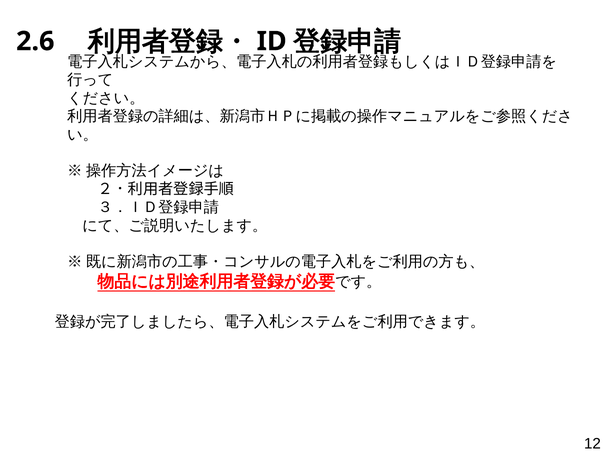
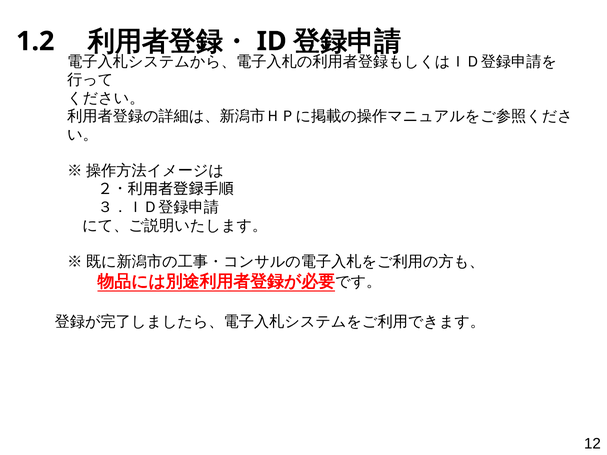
2.6: 2.6 -> 1.2 (35, 41)
